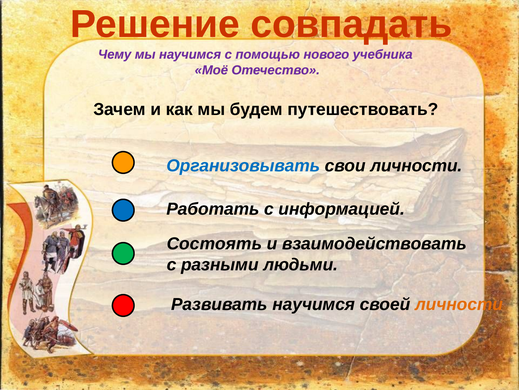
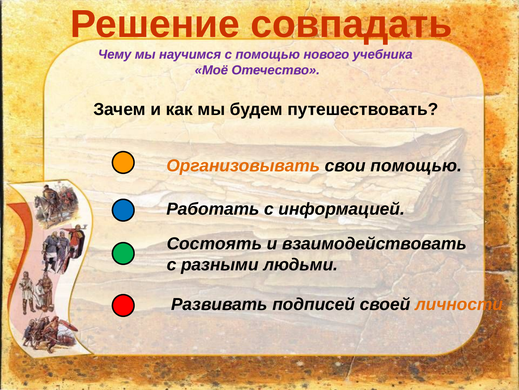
Организовывать colour: blue -> orange (243, 165)
свои личности: личности -> помощью (416, 165)
Развивать научимся: научимся -> подписей (314, 304)
